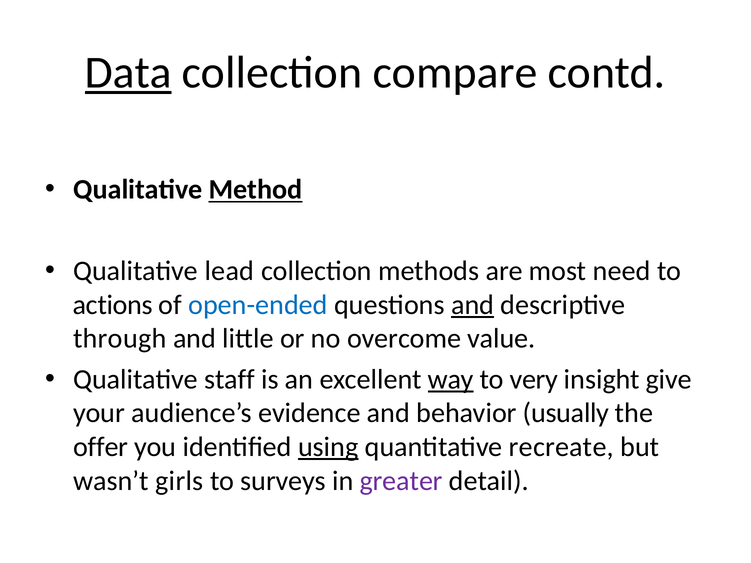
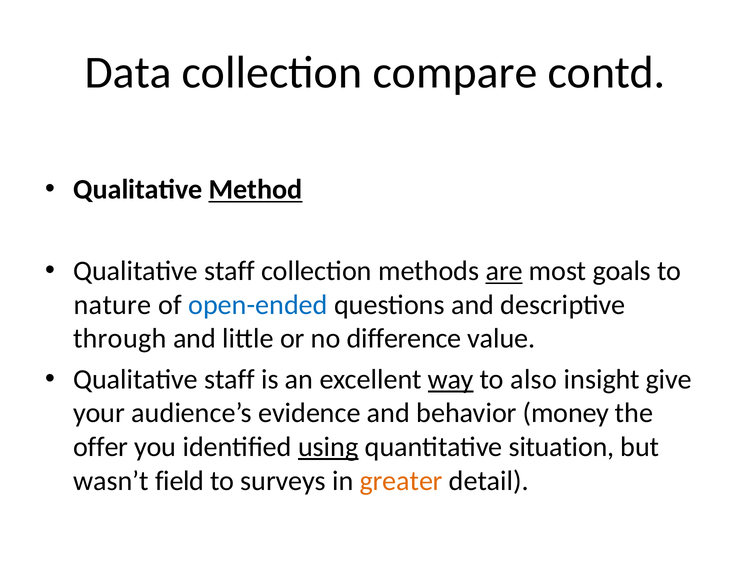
Data underline: present -> none (128, 73)
lead: lead -> staff (229, 271)
are underline: none -> present (504, 271)
need: need -> goals (622, 271)
actions: actions -> nature (113, 305)
and underline: present -> none (473, 305)
overcome: overcome -> difference (404, 339)
very: very -> also (534, 380)
usually: usually -> money (566, 413)
recreate: recreate -> situation (562, 447)
girls: girls -> field (180, 481)
greater colour: purple -> orange (401, 481)
